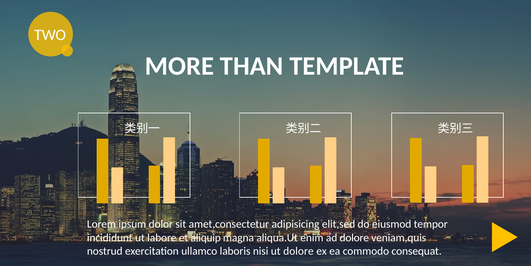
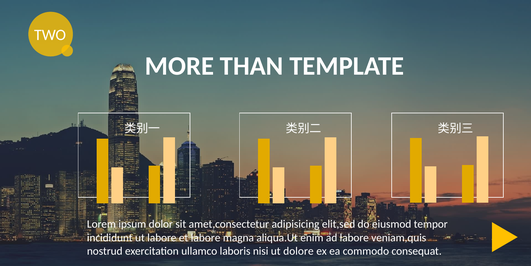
et aliquip: aliquip -> labore (206, 237)
ad dolore: dolore -> labore (354, 237)
